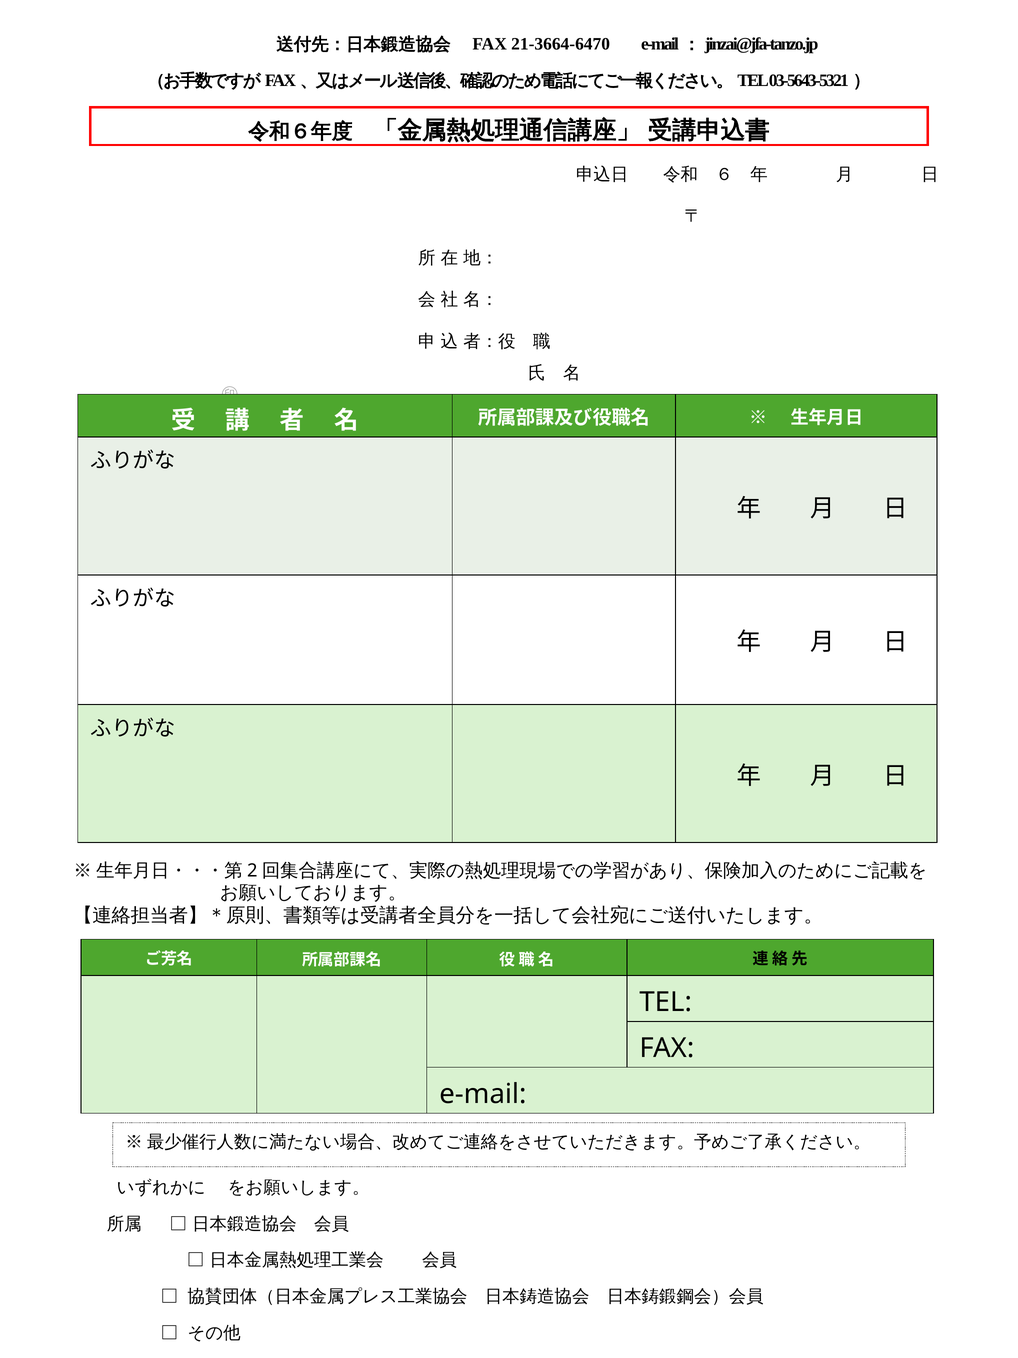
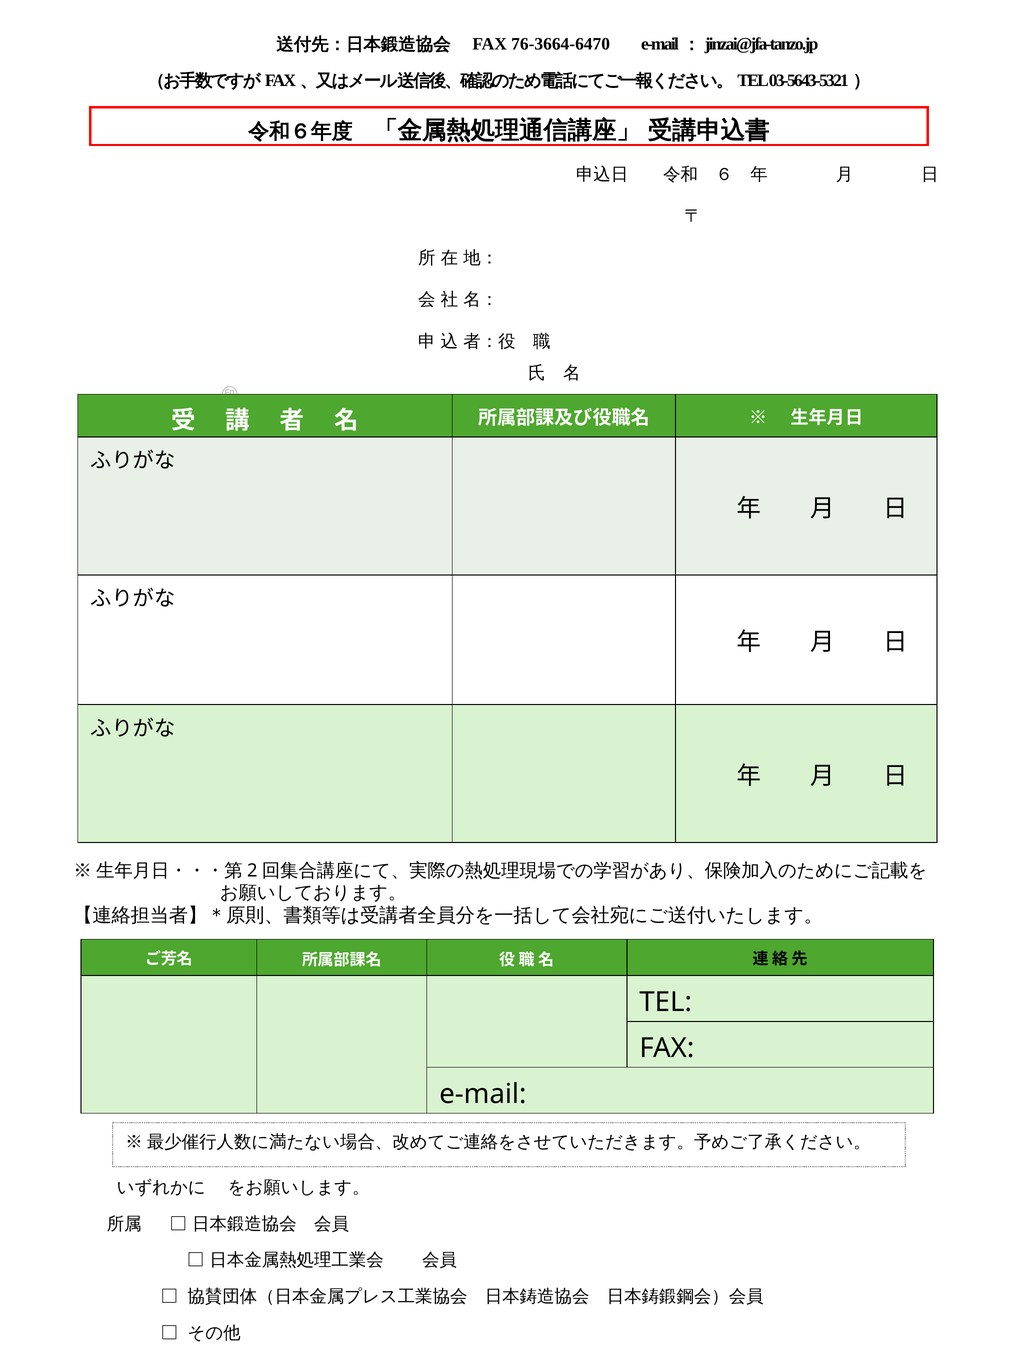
21-3664-6470: 21-3664-6470 -> 76-3664-6470 (561, 44)
